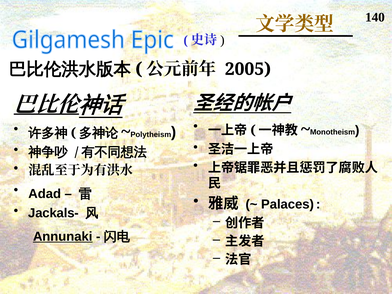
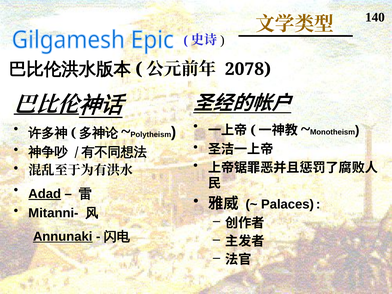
2005: 2005 -> 2078 (248, 69)
Adad underline: none -> present (45, 194)
Jackals-: Jackals- -> Mitanni- (53, 213)
